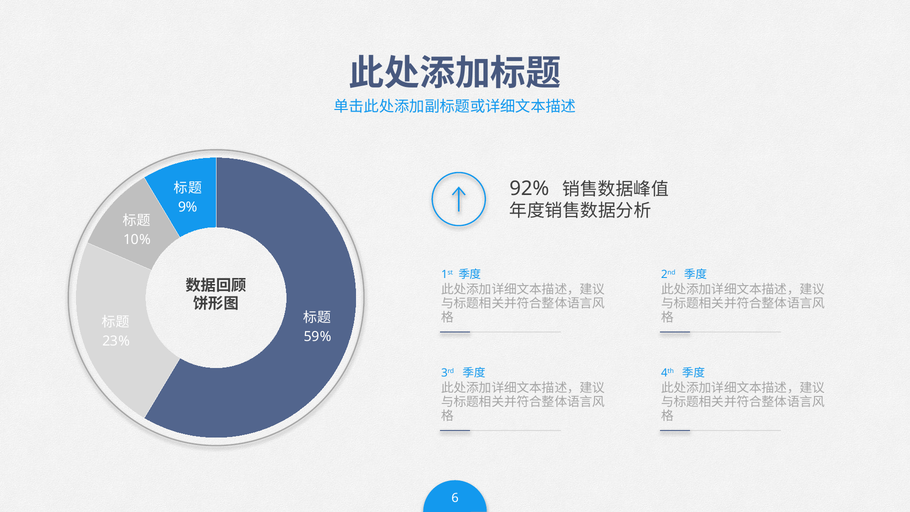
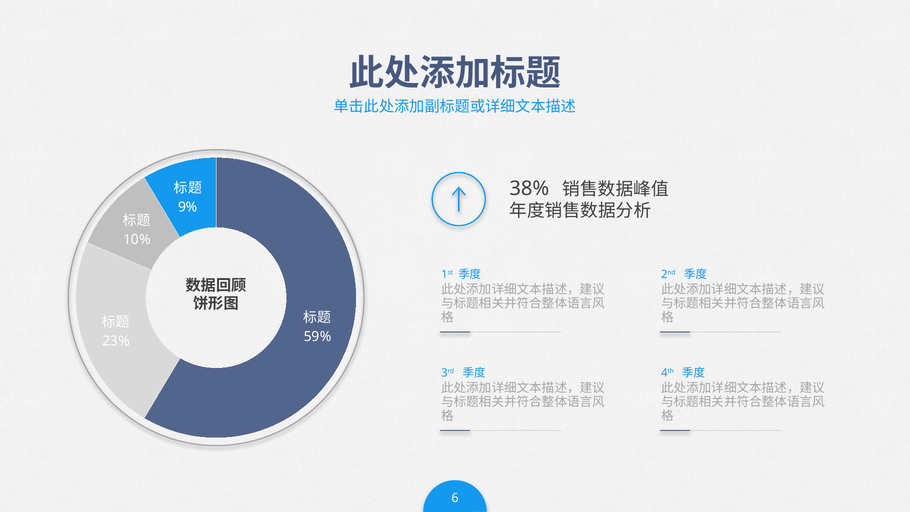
92%: 92% -> 38% (529, 188)
